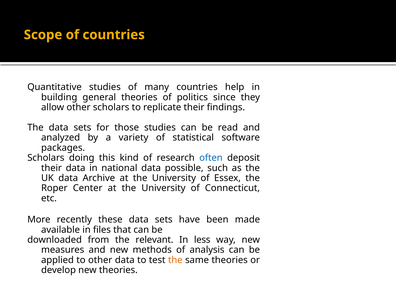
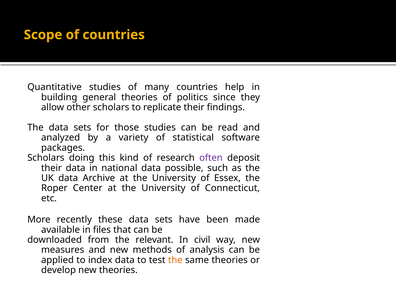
often colour: blue -> purple (211, 158)
less: less -> civil (202, 240)
to other: other -> index (100, 260)
